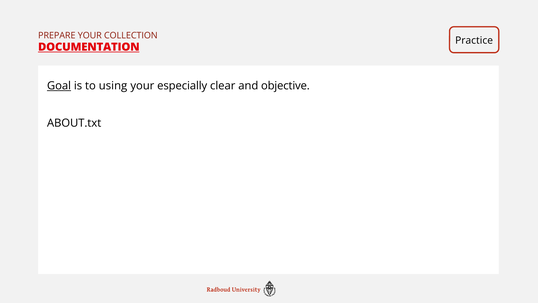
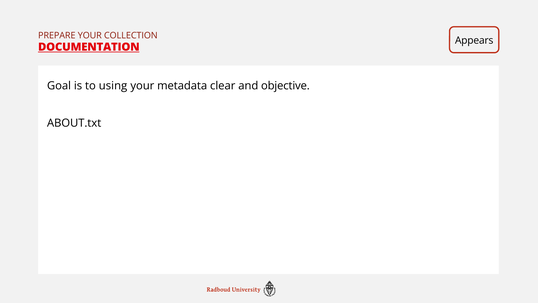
Practice: Practice -> Appears (474, 40)
Goal underline: present -> none (59, 86)
especially: especially -> metadata (182, 86)
